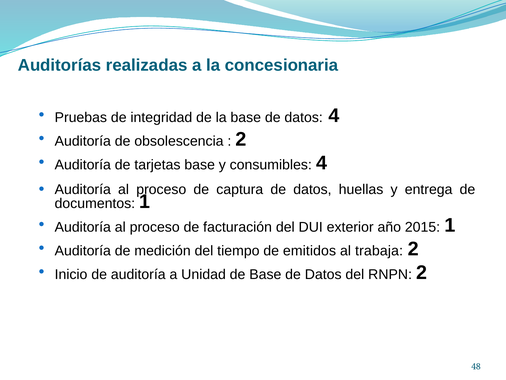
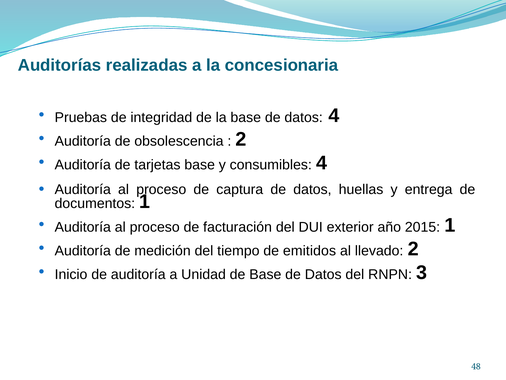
trabaja: trabaja -> llevado (379, 251)
RNPN 2: 2 -> 3 (422, 272)
